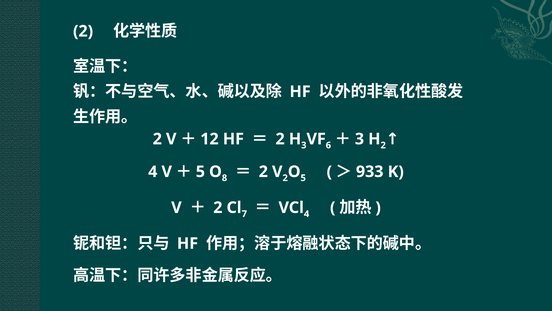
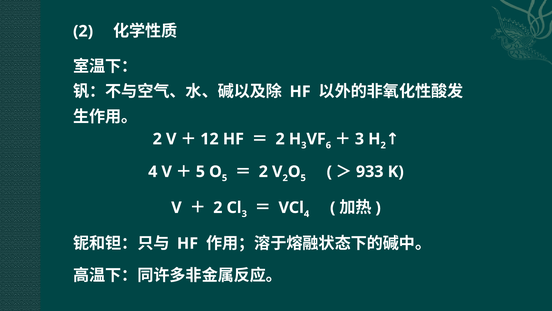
8: 8 -> 5 (225, 178)
7: 7 -> 3 (244, 214)
